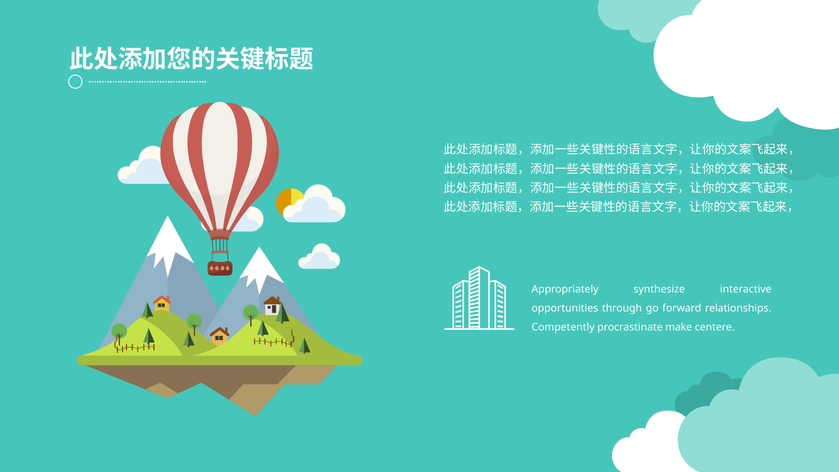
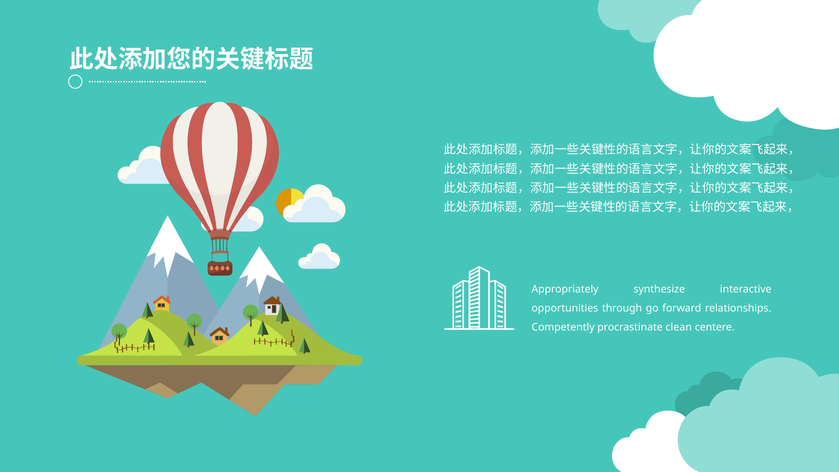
make: make -> clean (679, 327)
